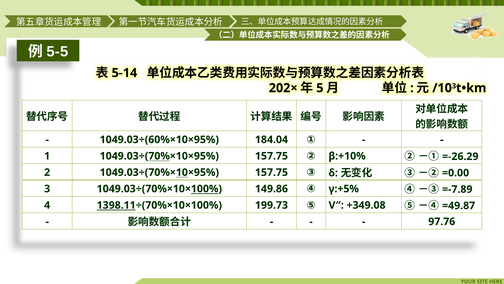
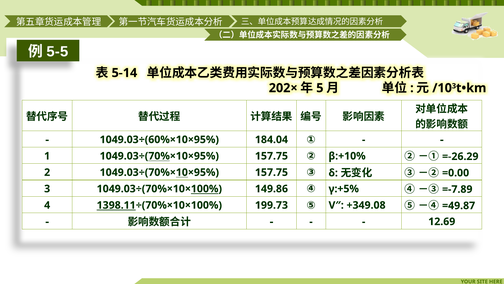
97.76: 97.76 -> 12.69 (442, 221)
